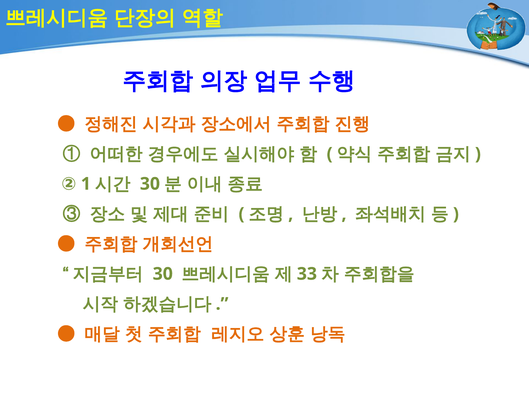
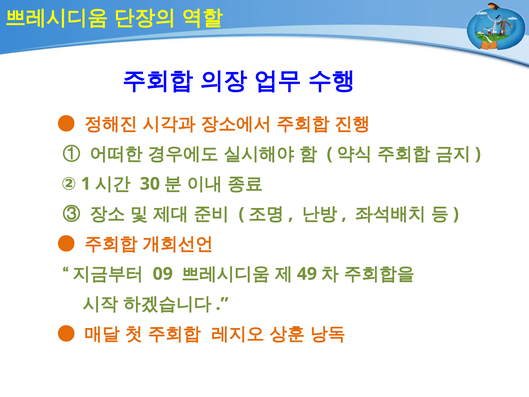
30: 30 -> 09 (163, 274)
33: 33 -> 49 (307, 274)
